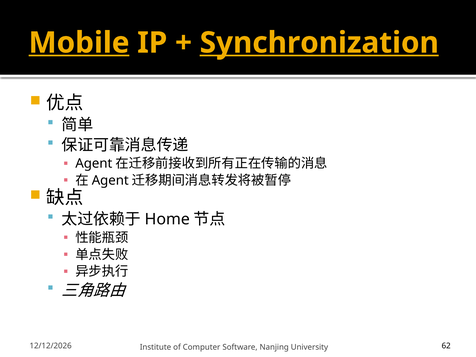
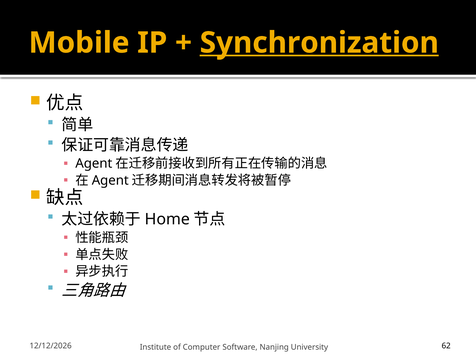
Mobile underline: present -> none (79, 43)
